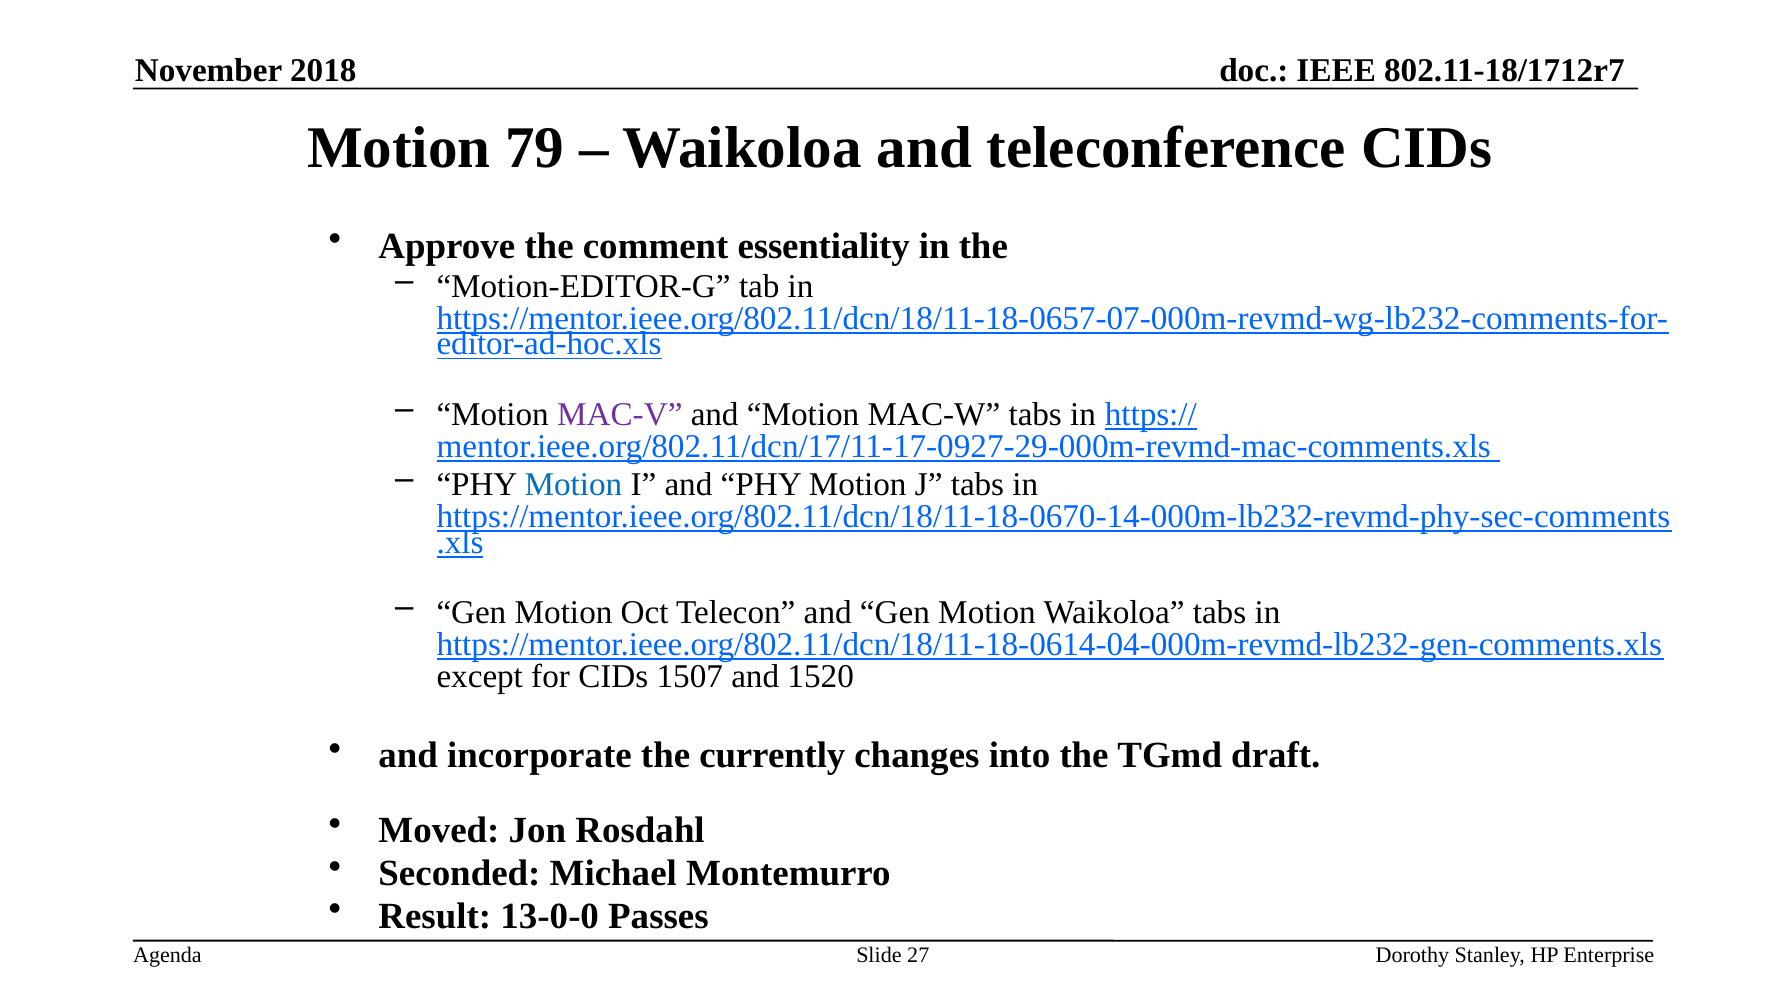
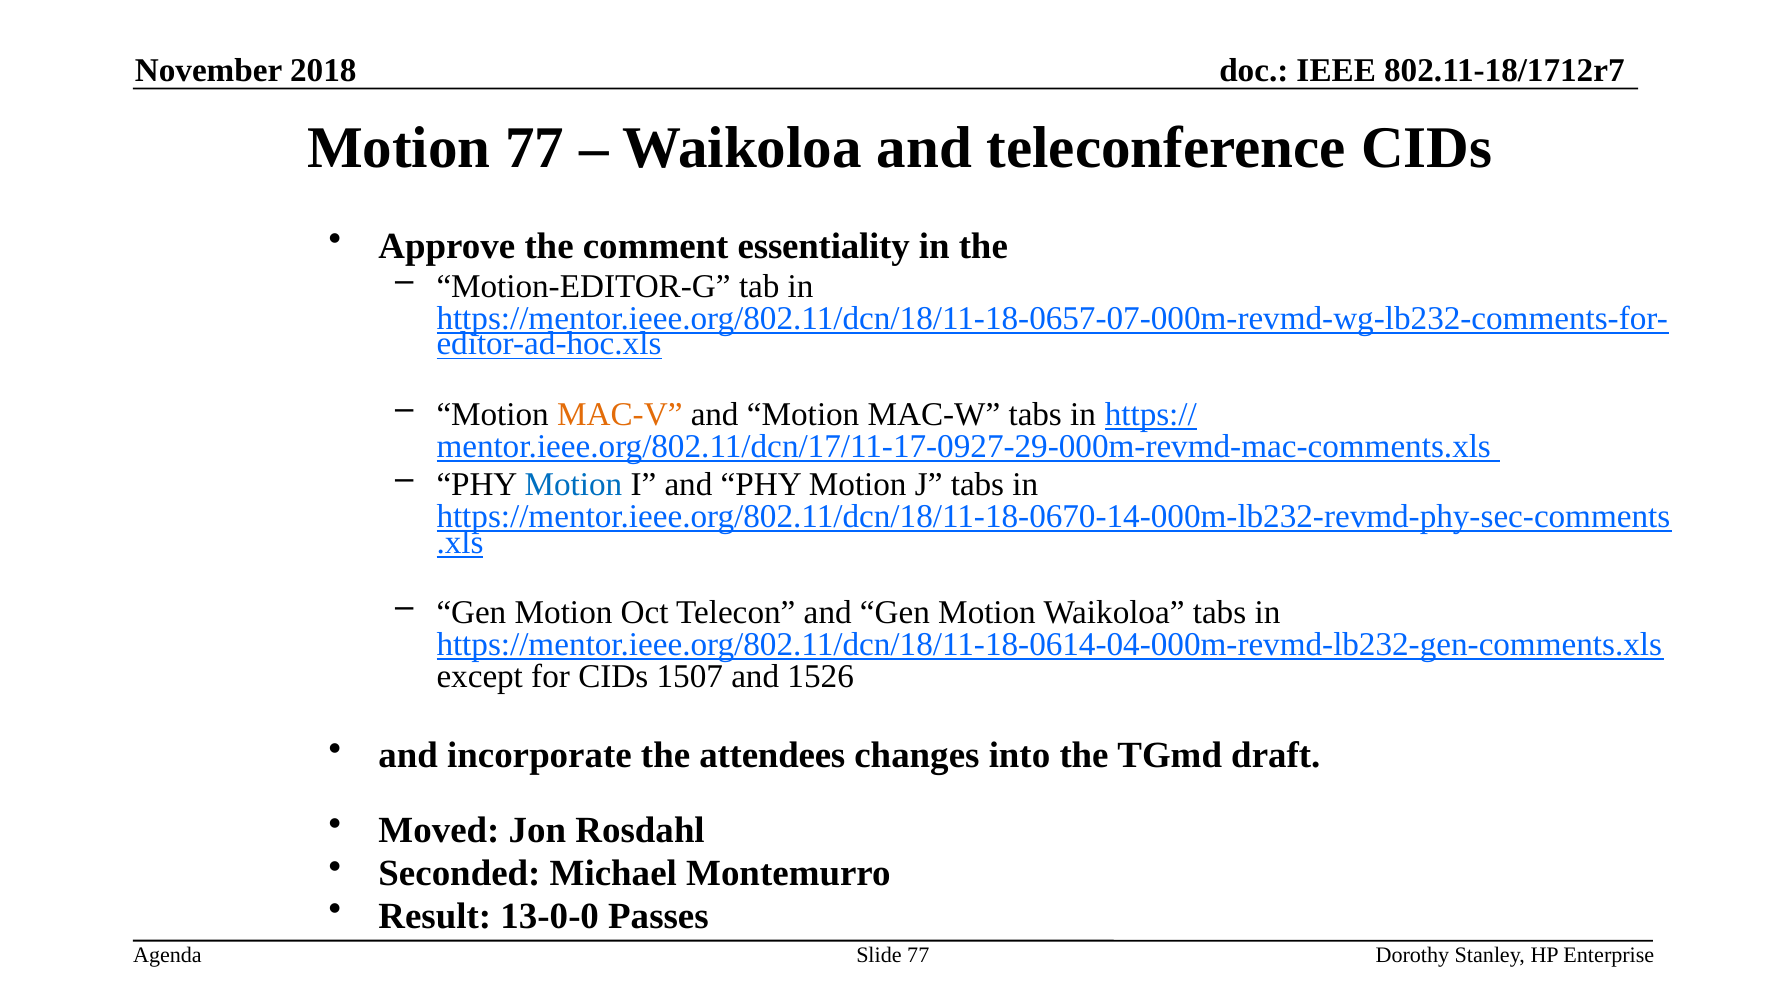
Motion 79: 79 -> 77 (535, 148)
MAC-V colour: purple -> orange (620, 414)
1520: 1520 -> 1526 (821, 676)
currently: currently -> attendees (772, 756)
Slide 27: 27 -> 77 (918, 955)
